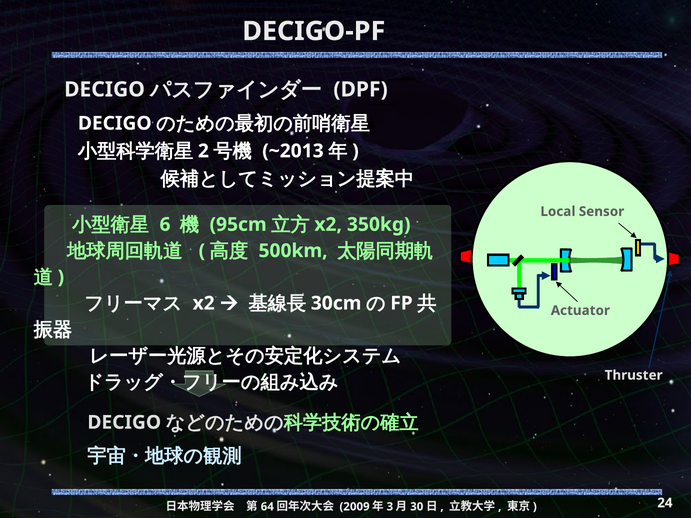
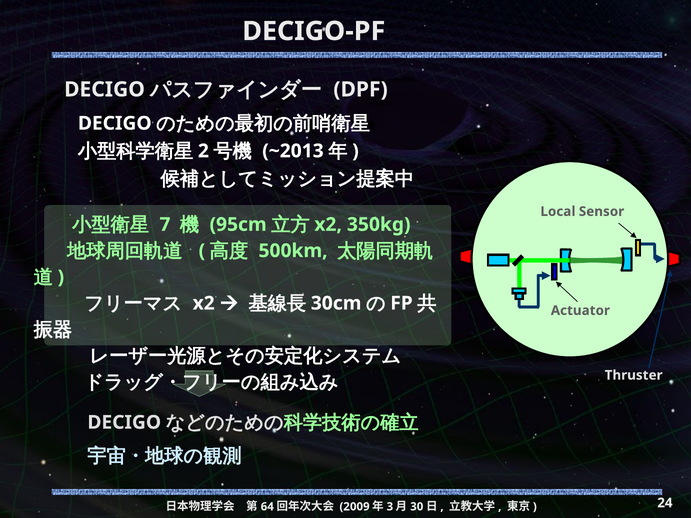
6: 6 -> 7 (165, 225)
